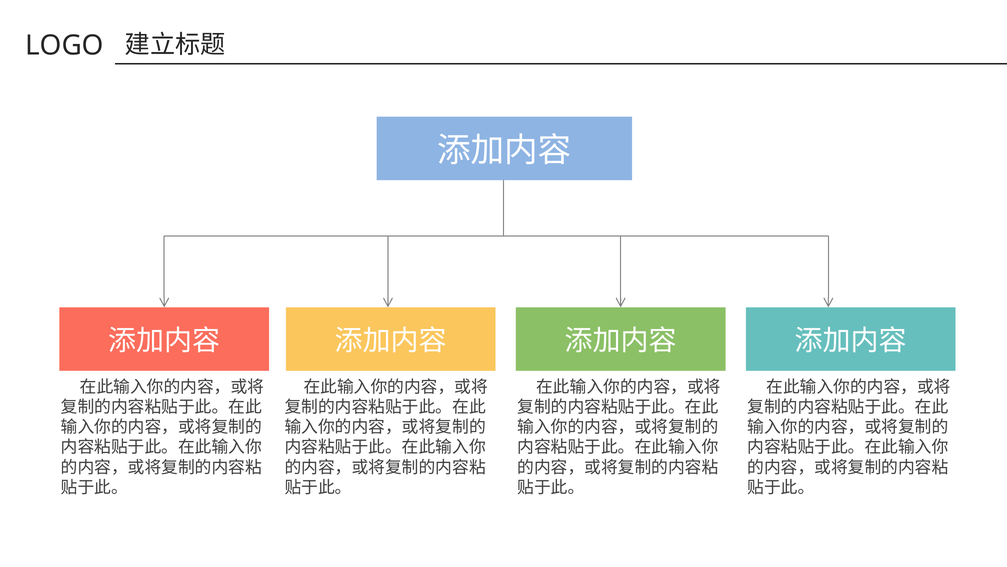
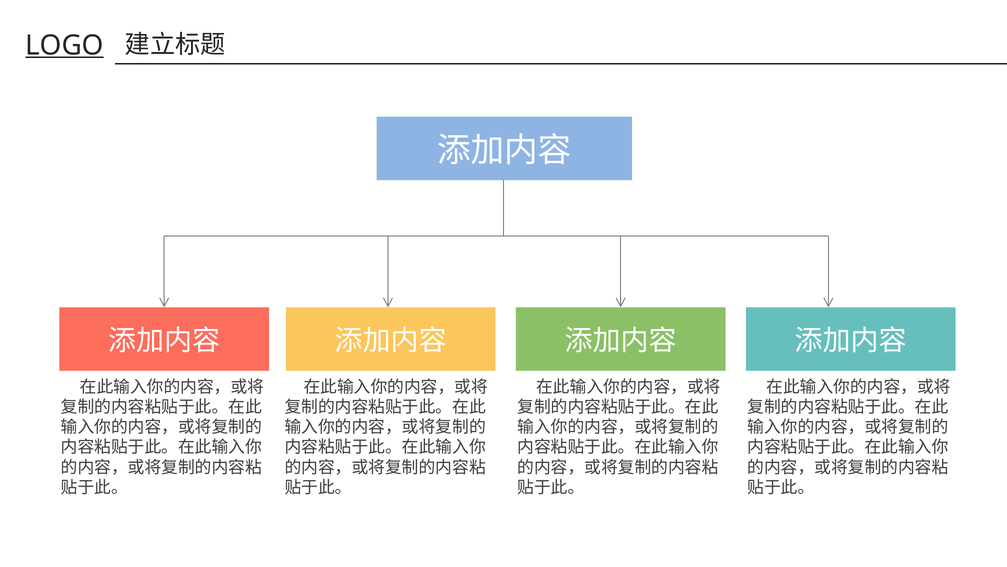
LOGO underline: none -> present (65, 45)
